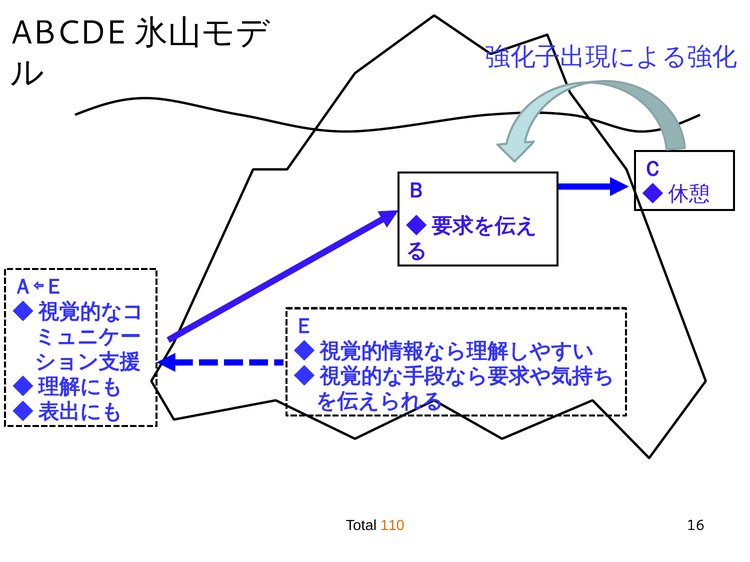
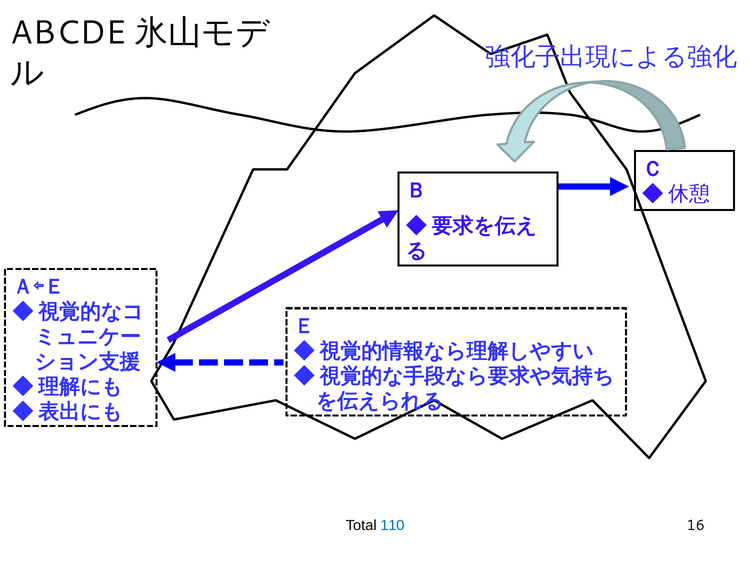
110 colour: orange -> blue (392, 526)
